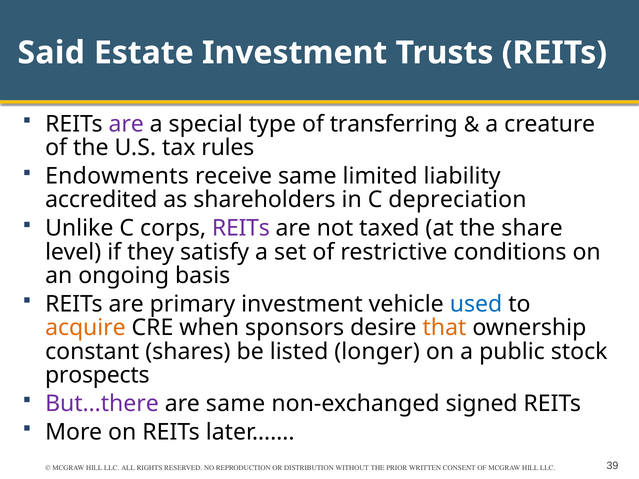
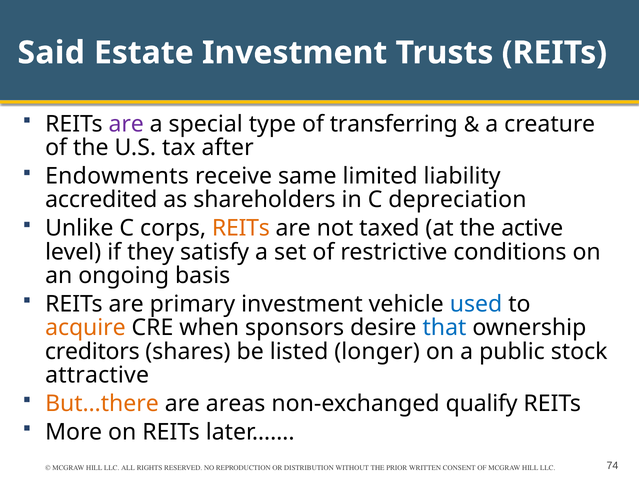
rules: rules -> after (228, 148)
REITs colour: purple -> orange (241, 228)
share: share -> active (532, 228)
that colour: orange -> blue (444, 328)
constant: constant -> creditors (92, 352)
prospects: prospects -> attractive (97, 375)
But…there colour: purple -> orange (102, 404)
are same: same -> areas (236, 404)
signed: signed -> qualify (482, 404)
39: 39 -> 74 (612, 466)
